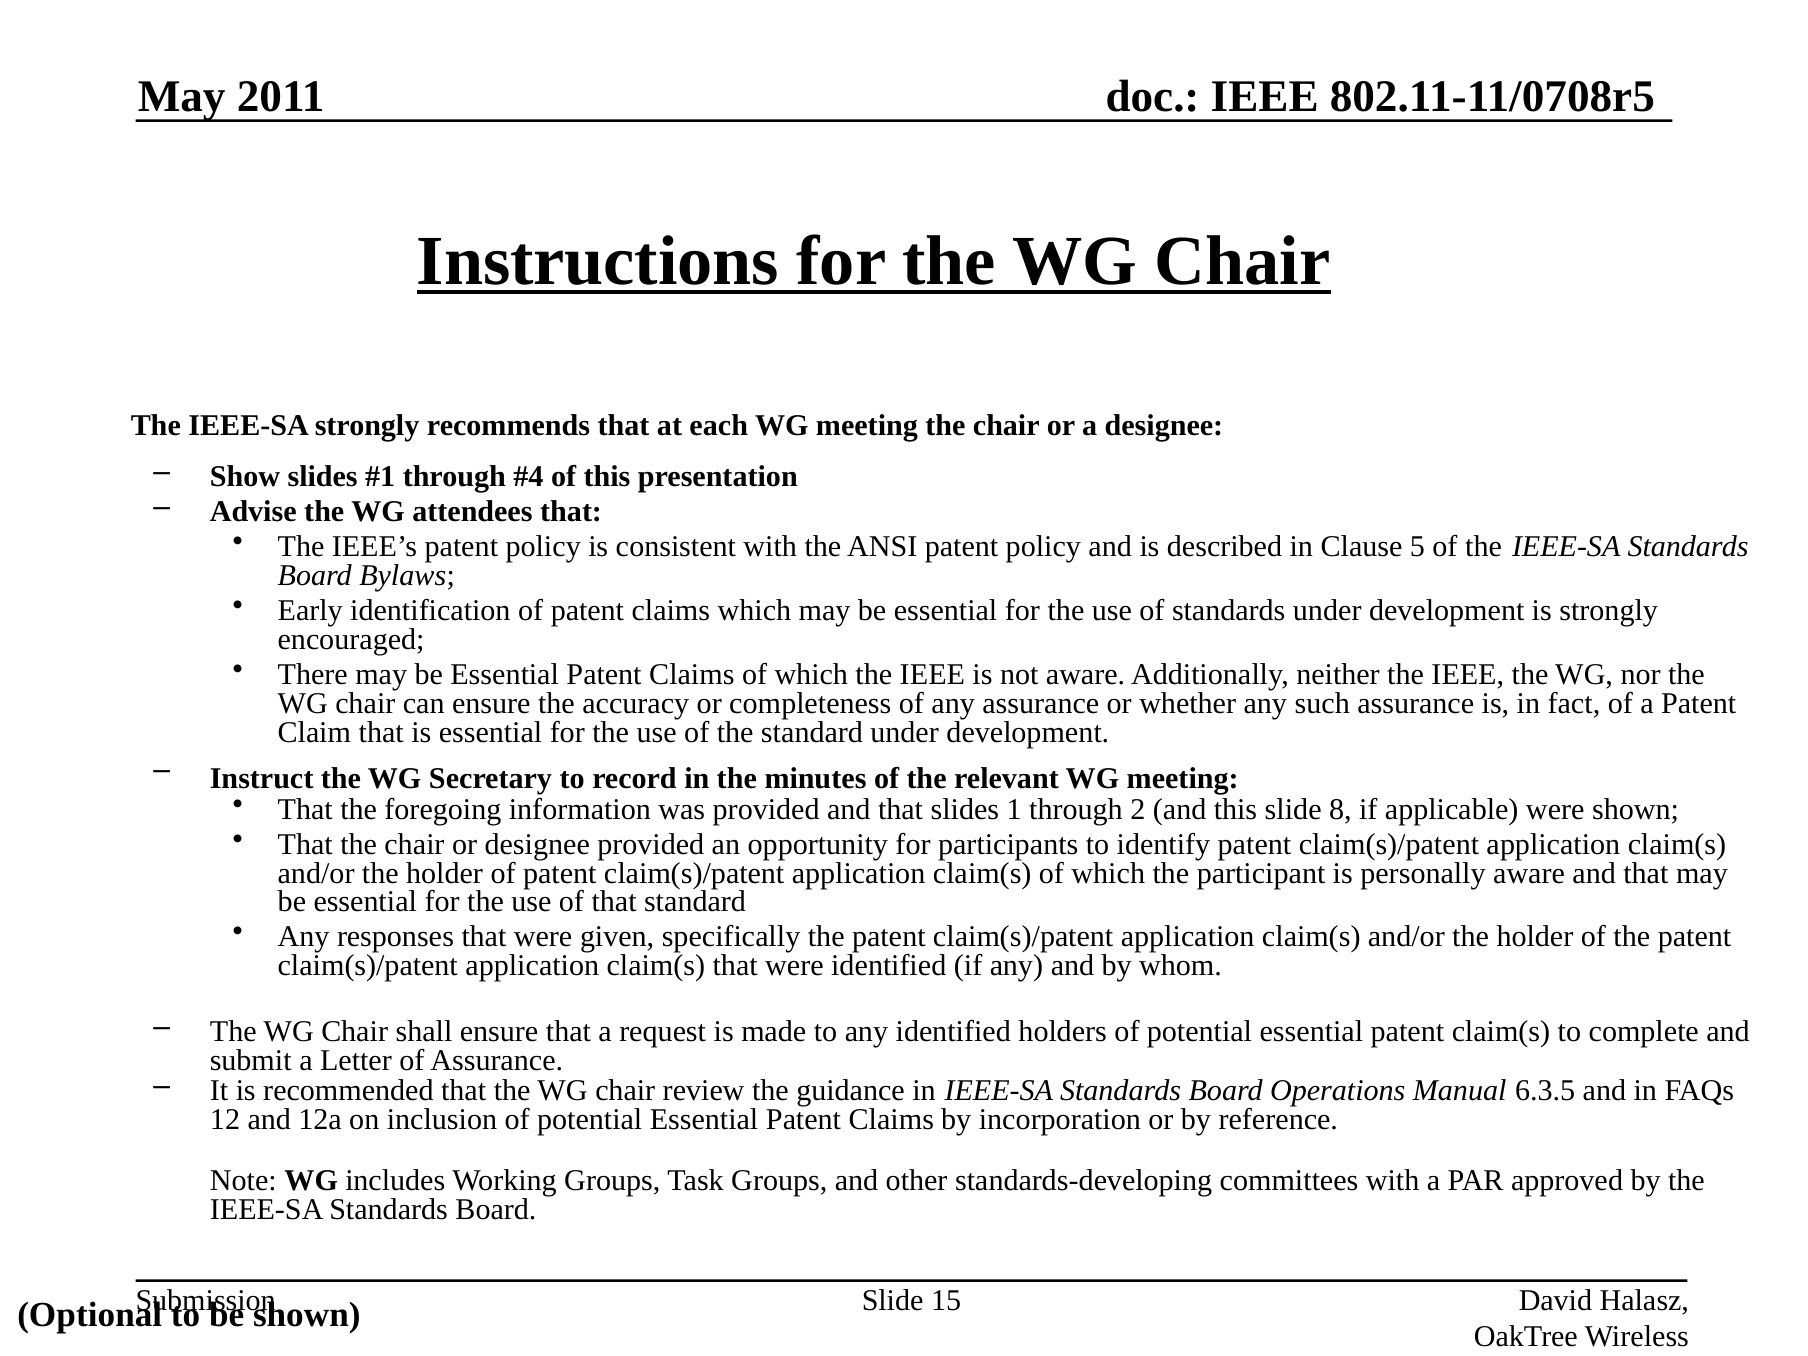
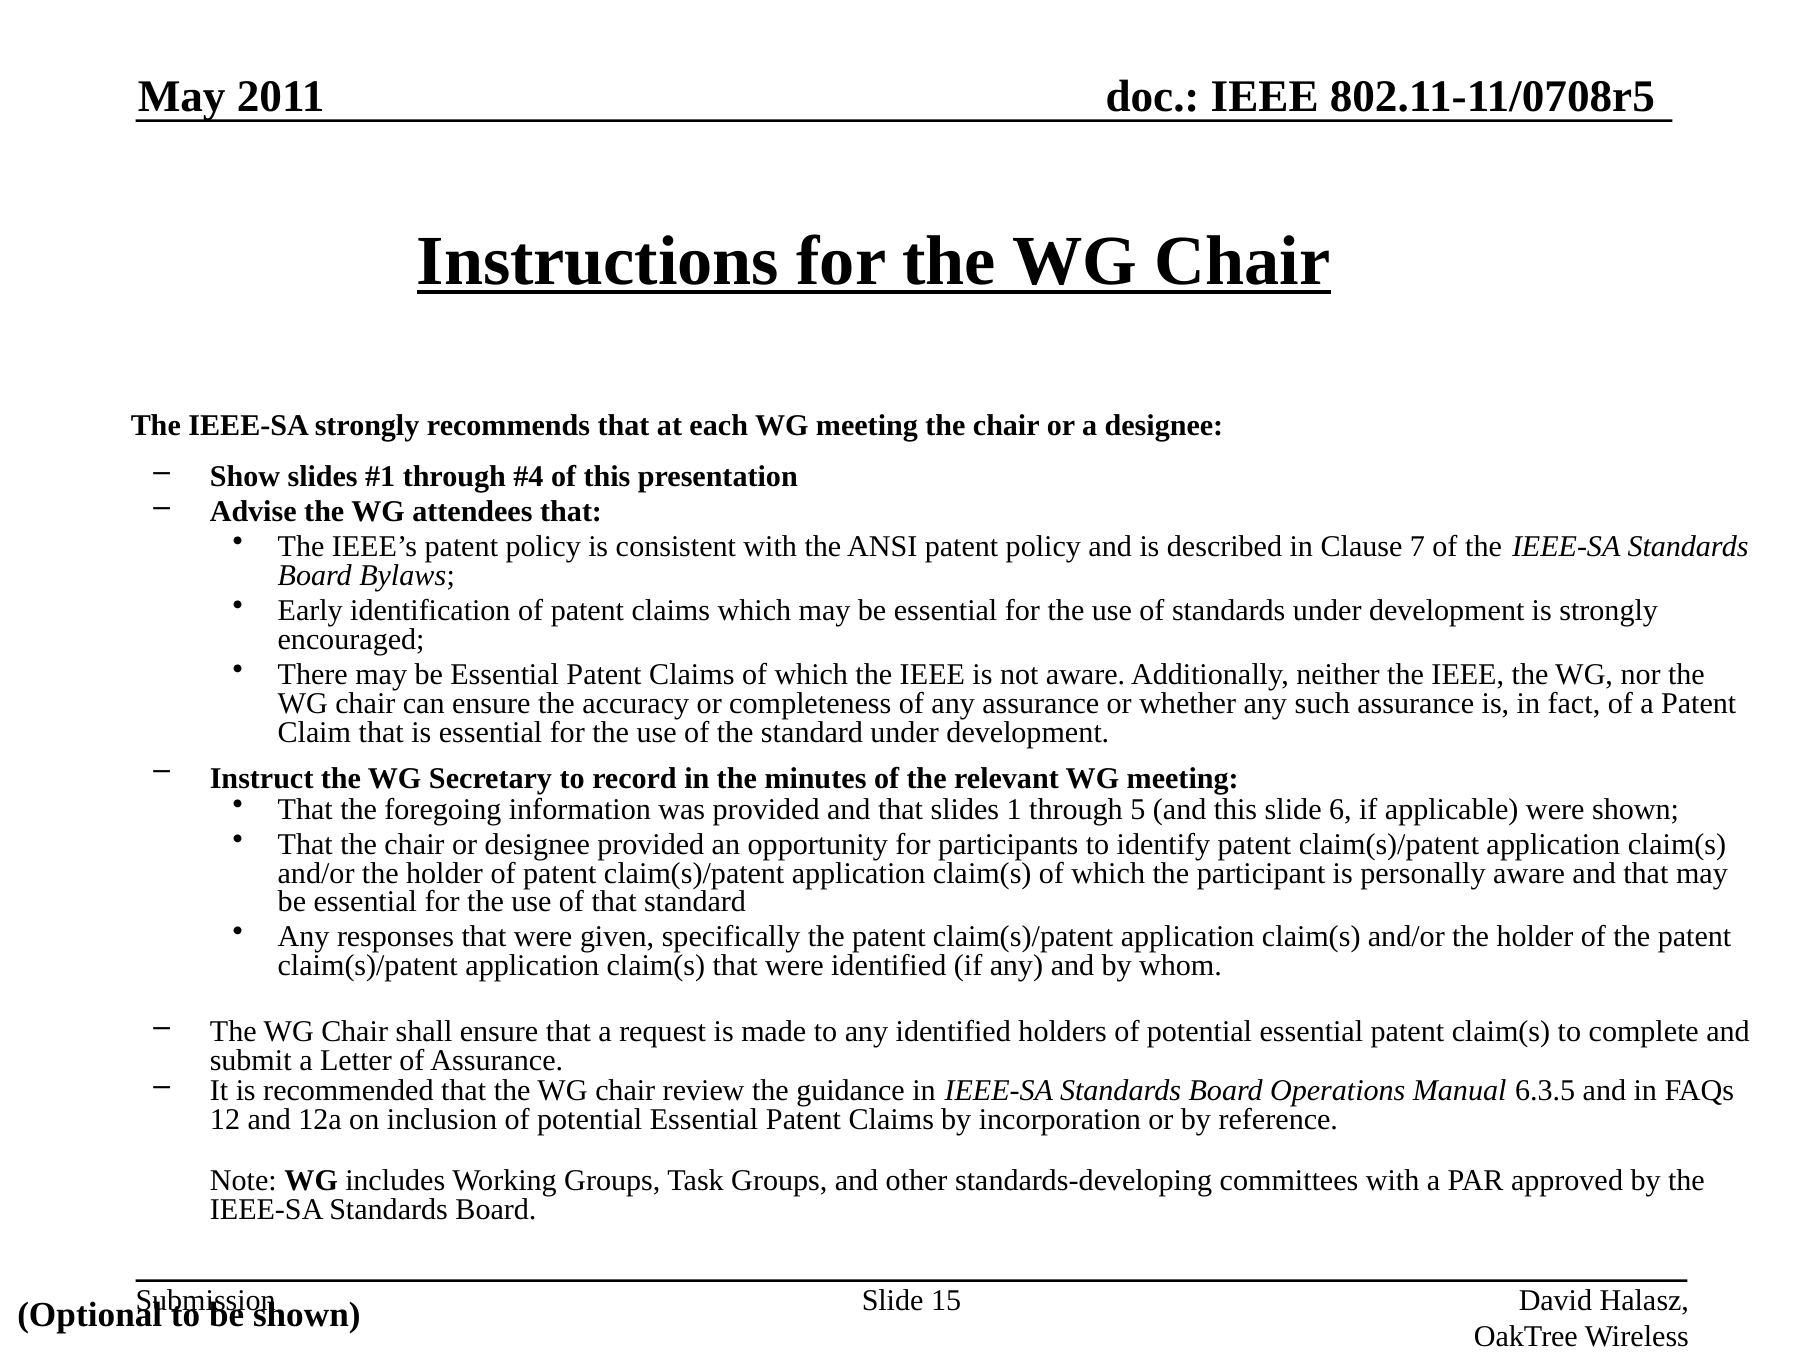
5: 5 -> 7 (1417, 547)
2: 2 -> 5 (1138, 809)
8: 8 -> 6 (1340, 809)
